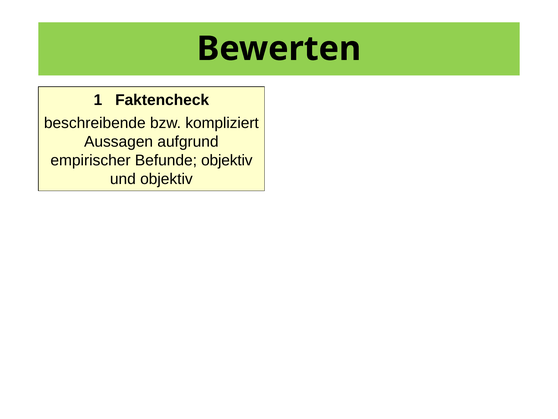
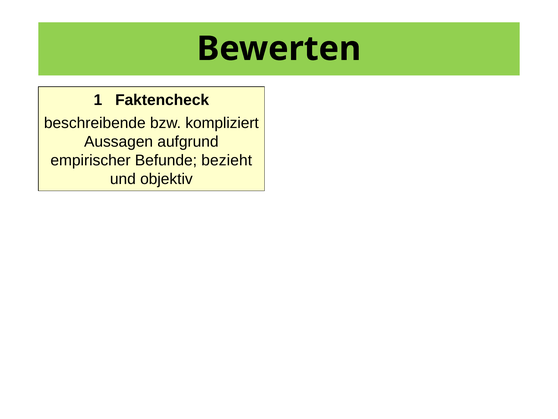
Befunde objektiv: objektiv -> bezieht (227, 160)
